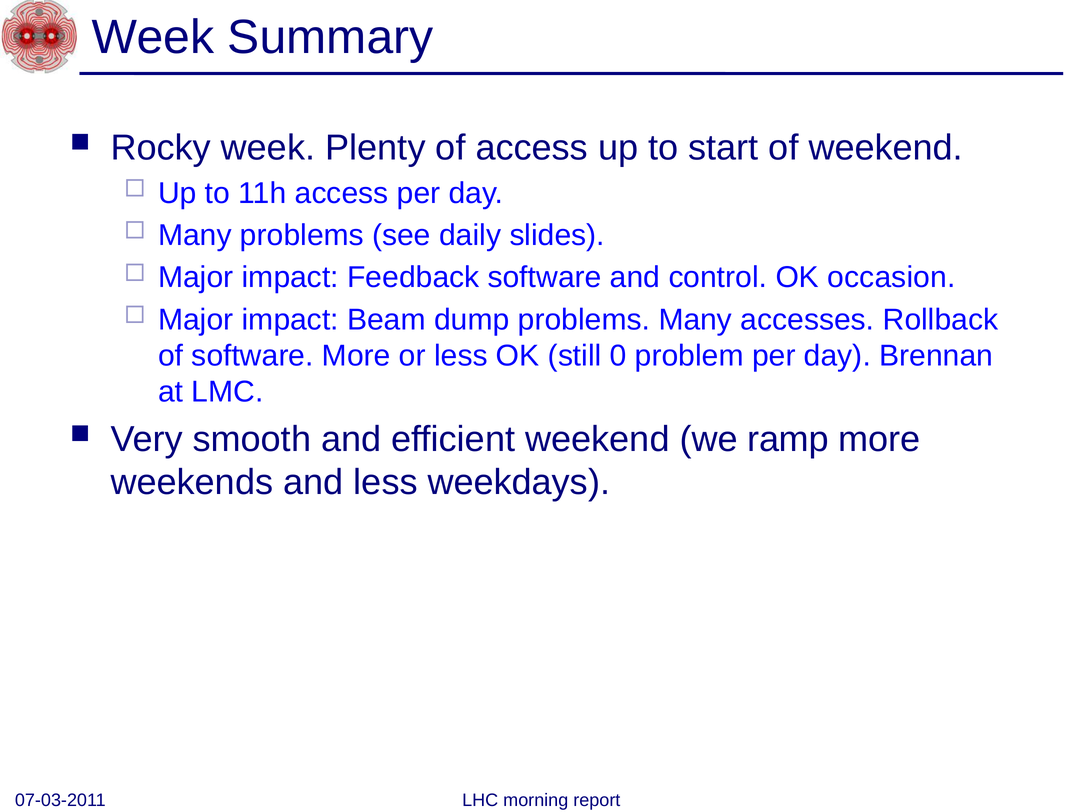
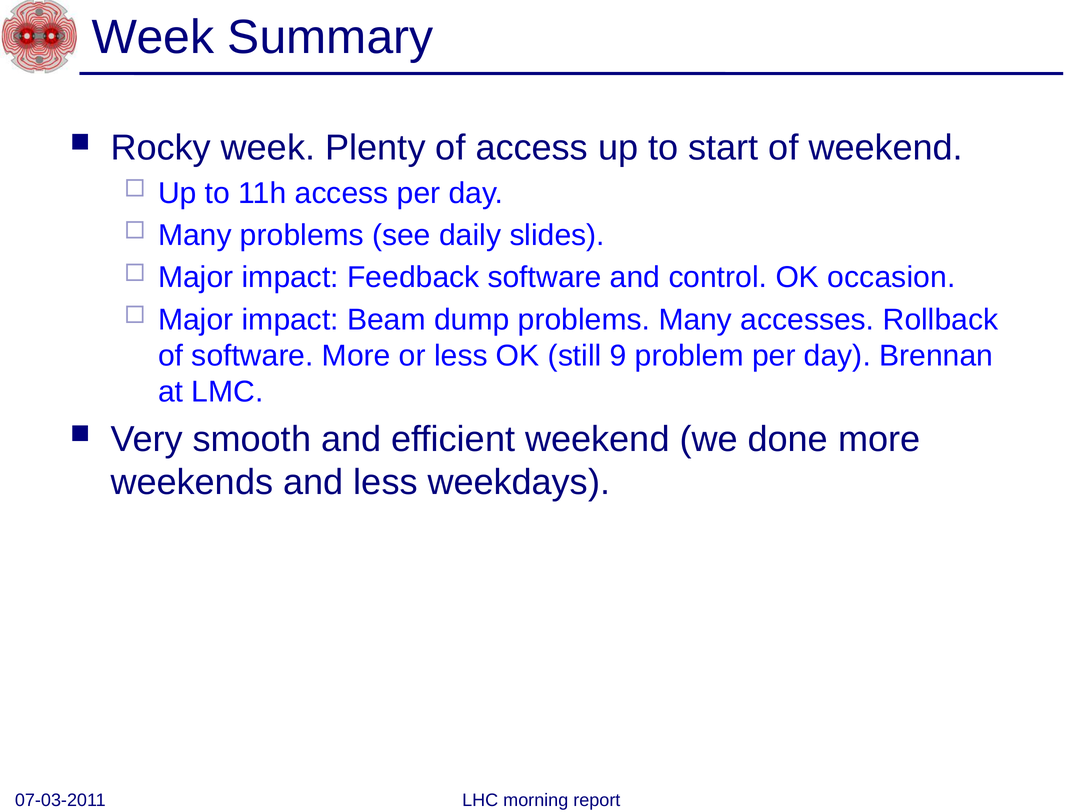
0: 0 -> 9 (618, 356)
ramp: ramp -> done (788, 439)
